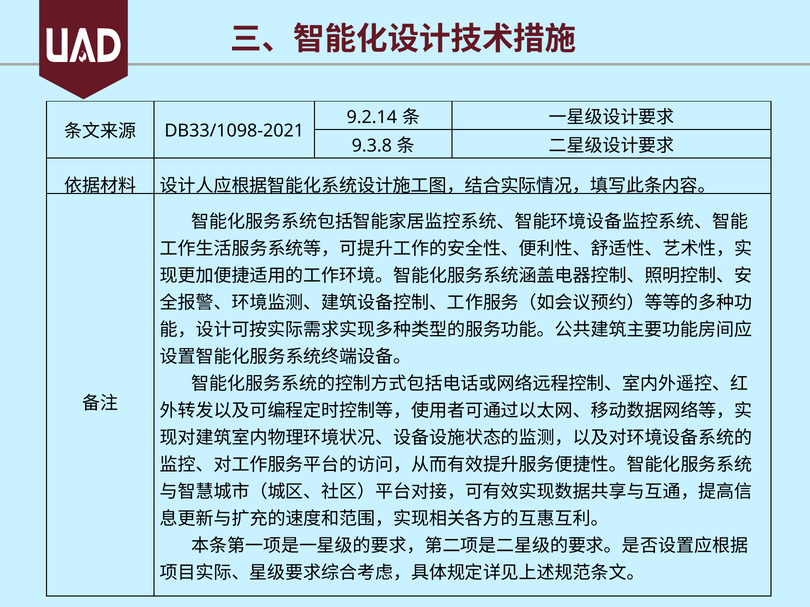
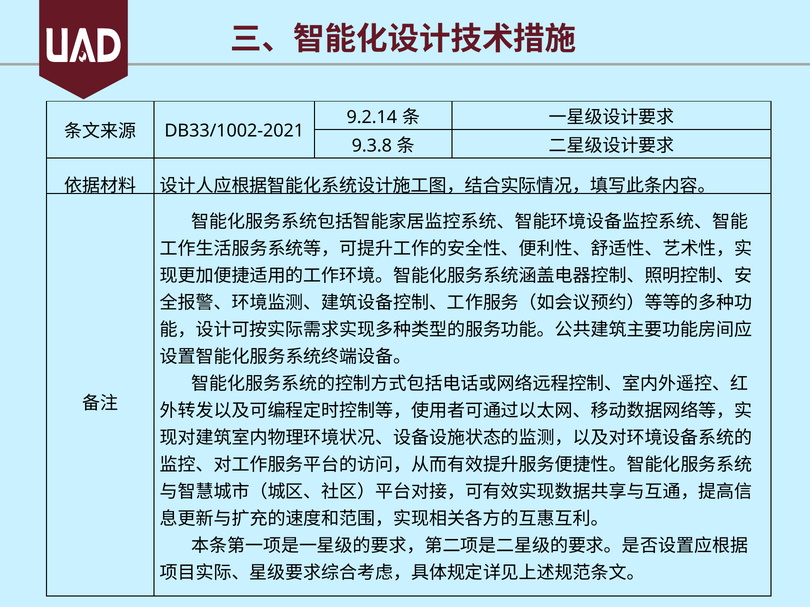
DB33/1098-2021: DB33/1098-2021 -> DB33/1002-2021 (234, 131)
